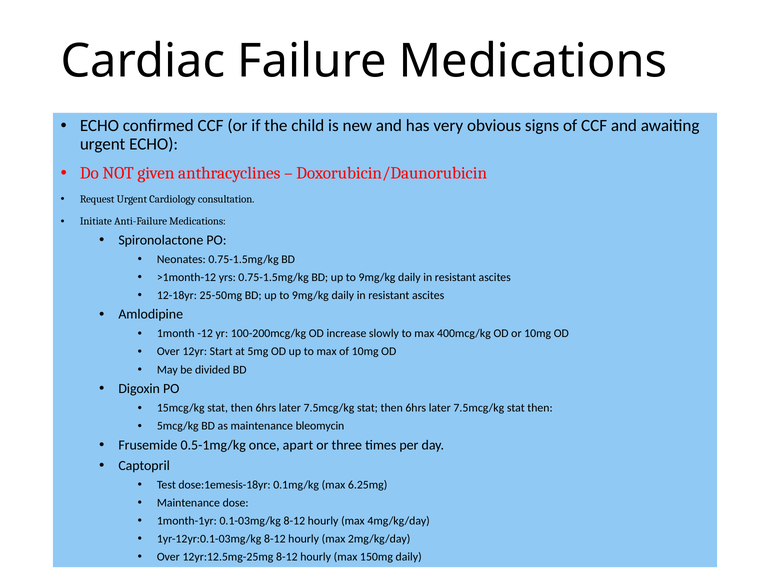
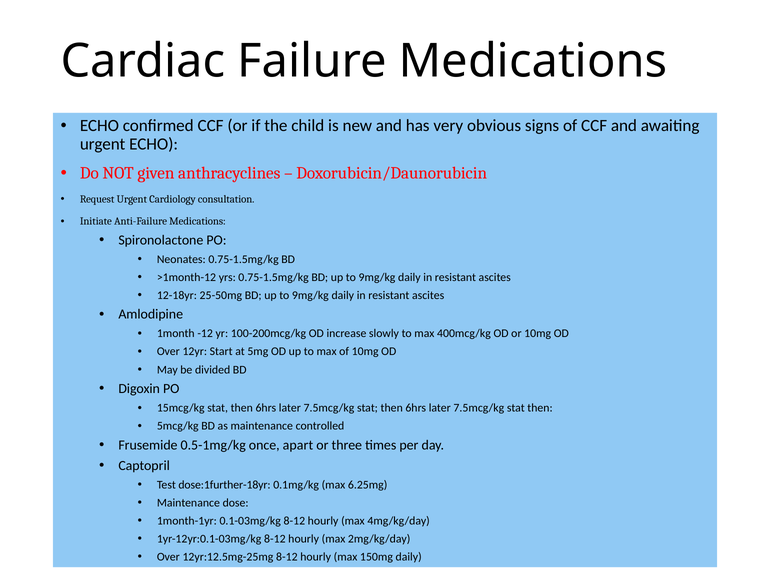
bleomycin: bleomycin -> controlled (320, 426)
dose:1emesis-18yr: dose:1emesis-18yr -> dose:1further-18yr (225, 485)
